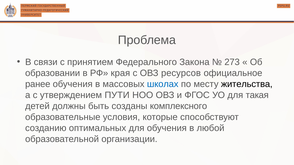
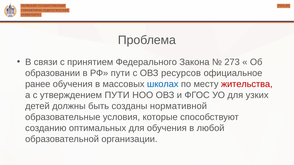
РФ края: края -> пути (120, 73)
жительства colour: black -> red (247, 84)
такая: такая -> узких (257, 95)
комплексного: комплексного -> нормативной (178, 106)
